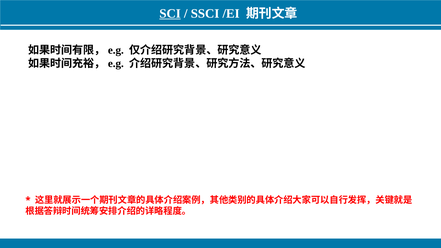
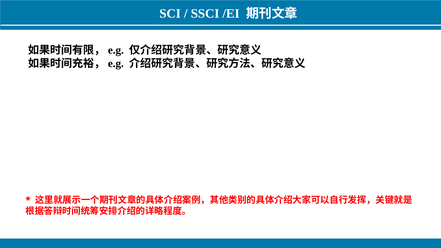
SCI underline: present -> none (170, 13)
